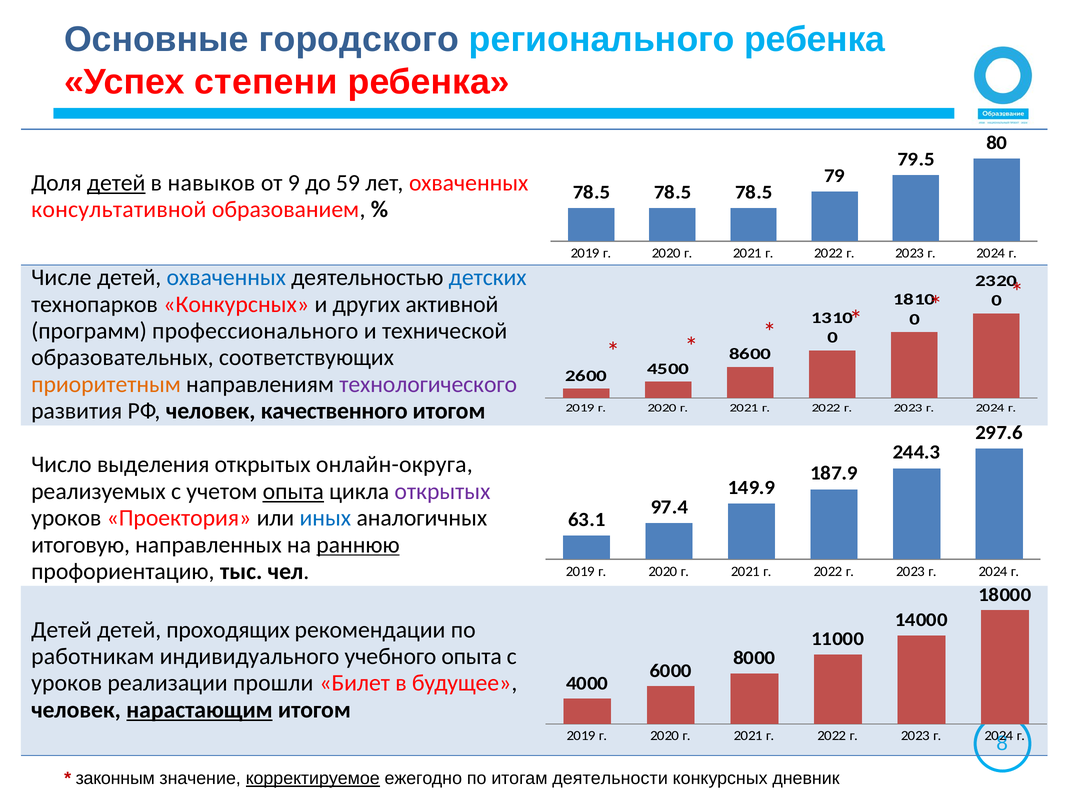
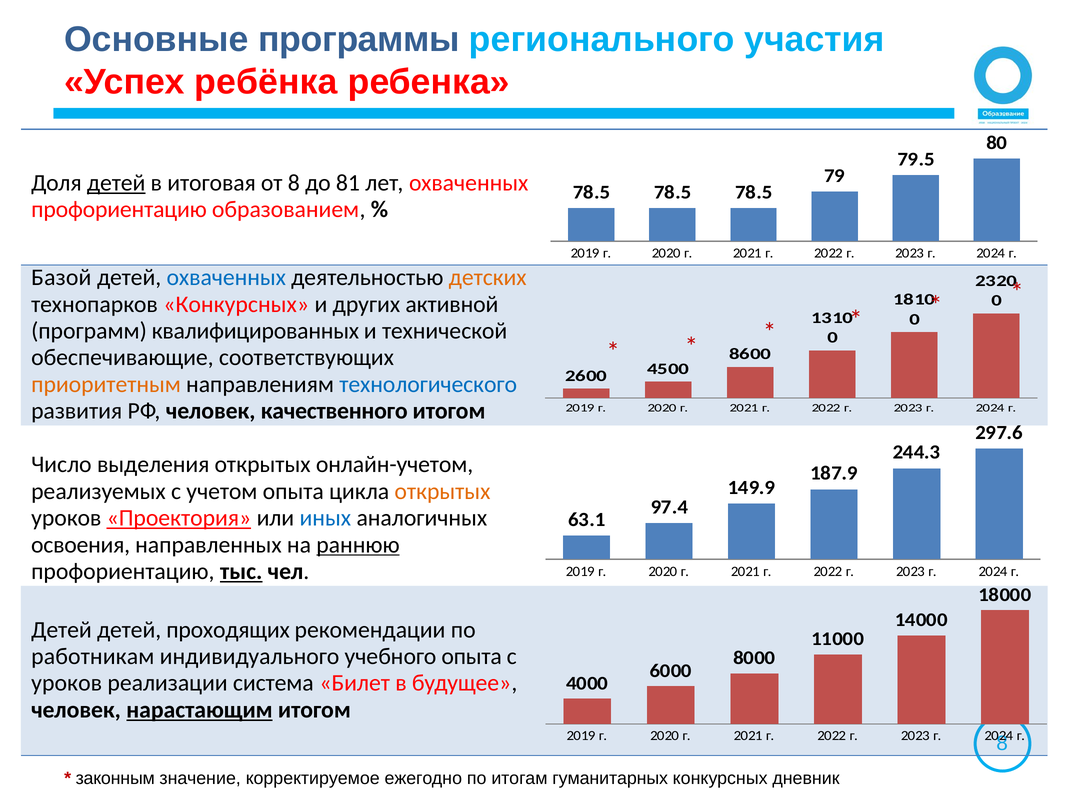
городского: городского -> программы (359, 39)
регионального ребенка: ребенка -> участия (814, 39)
степени: степени -> ребёнка (266, 82)
навыков: навыков -> итоговая (212, 183)
от 9: 9 -> 8 (294, 183)
59: 59 -> 81 (348, 183)
консультативной: консультативной -> профориентацию (119, 210)
Числе: Числе -> Базой (61, 278)
детских colour: blue -> orange (488, 278)
профессионального: профессионального -> квалифицированных (255, 331)
образовательных: образовательных -> обеспечивающие (122, 358)
технологического colour: purple -> blue (428, 385)
онлайн-округа: онлайн-округа -> онлайн-учетом (395, 465)
опыта underline: present -> none (293, 492)
открытых colour: purple -> orange (442, 492)
Проектория underline: none -> present (179, 518)
итоговую: итоговую -> освоения (81, 545)
тыс underline: none -> present (241, 572)
прошли: прошли -> система (273, 684)
корректируемое underline: present -> none (313, 779)
деятельности: деятельности -> гуманитарных (610, 779)
